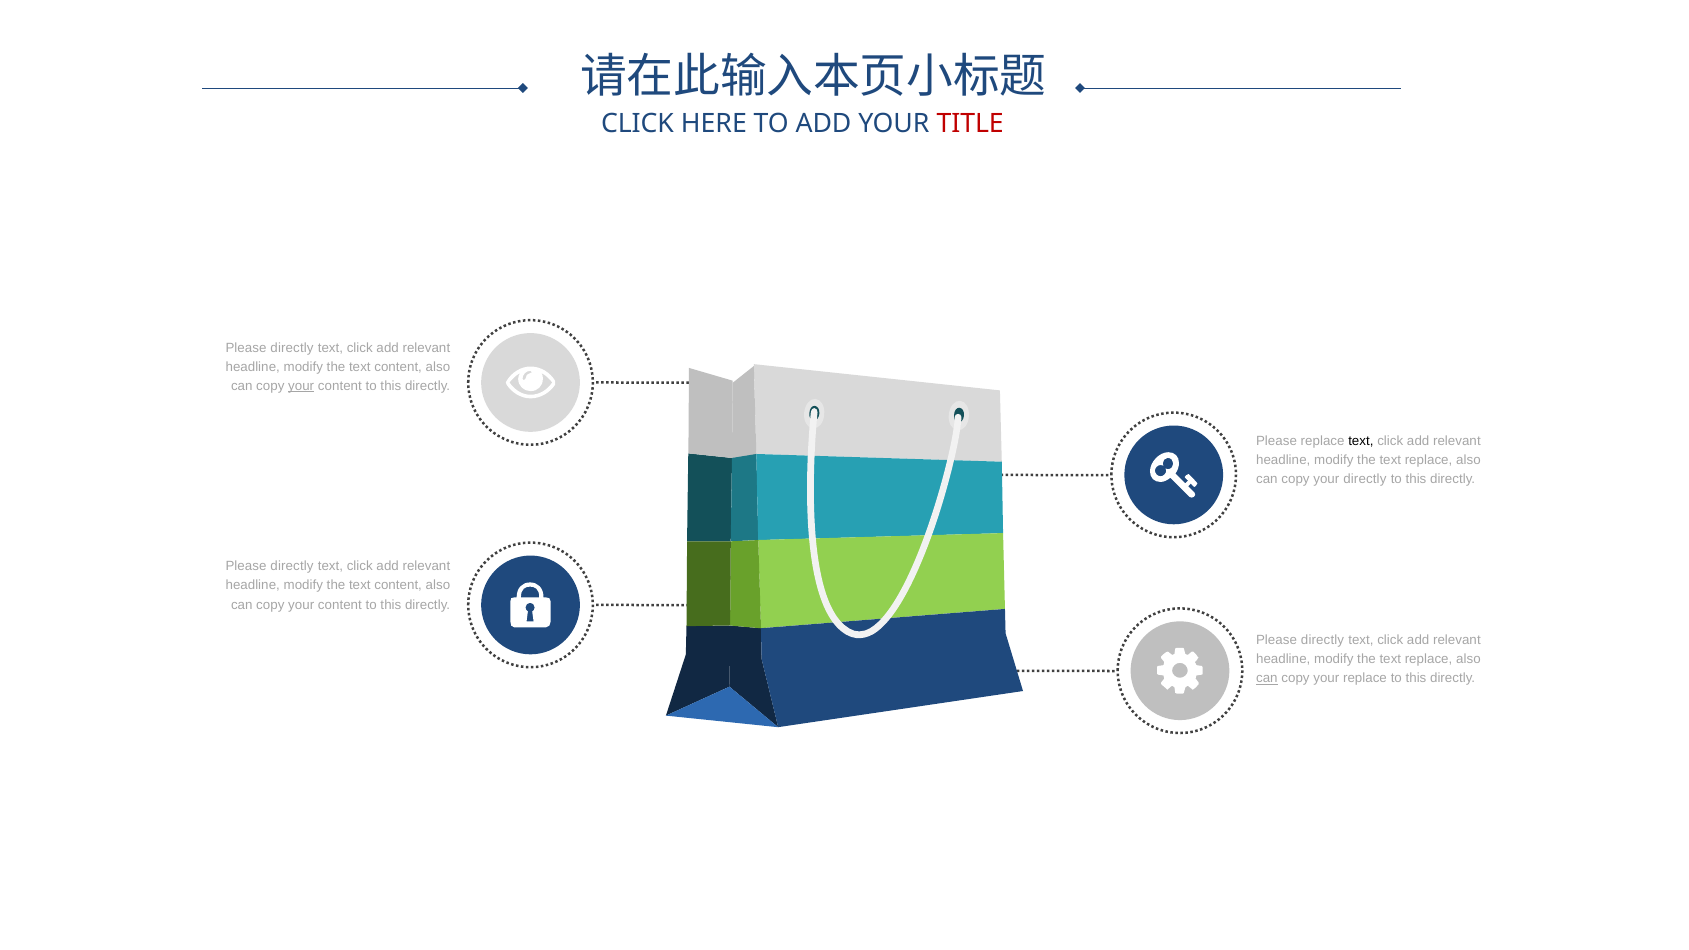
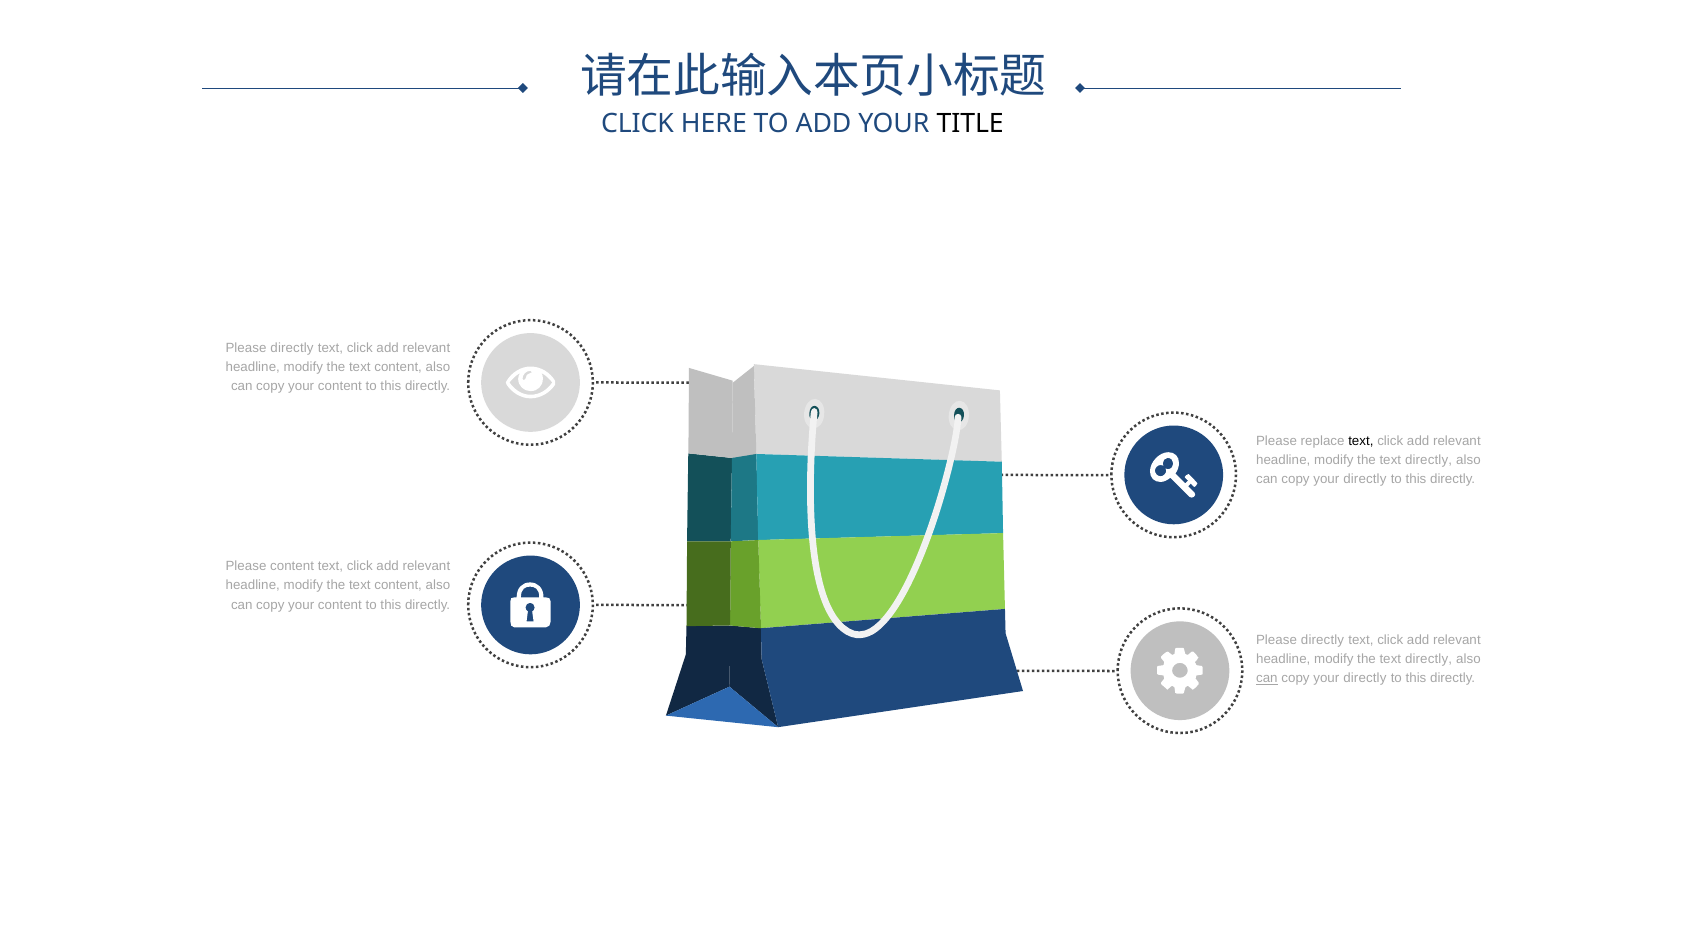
TITLE colour: red -> black (970, 124)
your underline: present -> none (301, 386)
replace: replace -> directly (1429, 460)
directly: directly -> content (292, 566)
replace: replace -> directly (1429, 659)
replace: replace -> directly (1365, 678)
